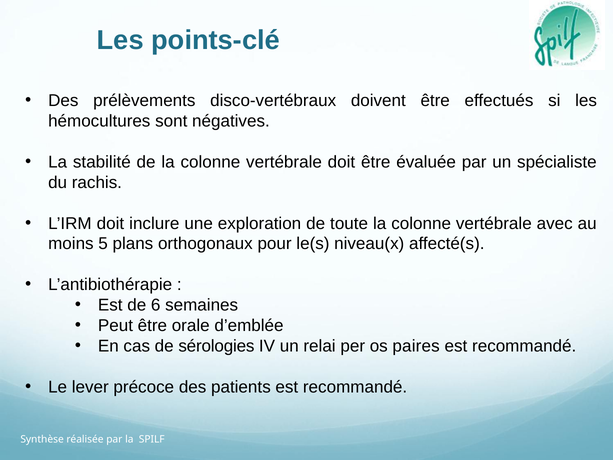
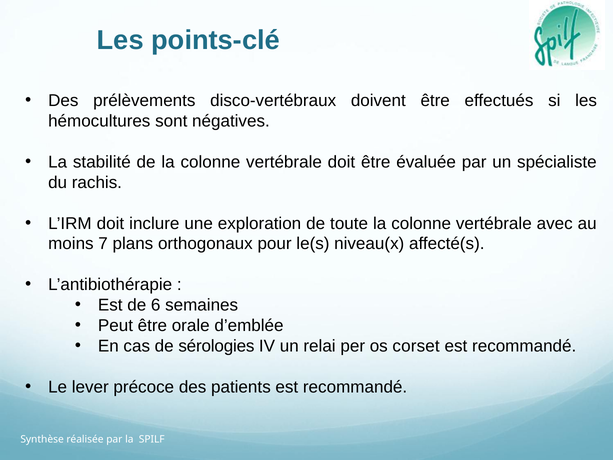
5: 5 -> 7 (103, 244)
paires: paires -> corset (416, 346)
